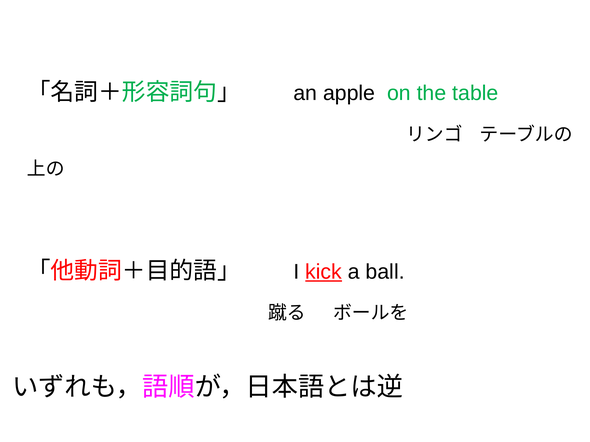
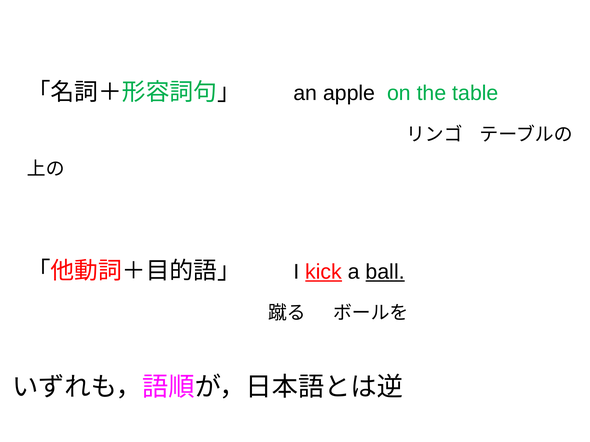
ball underline: none -> present (385, 272)
